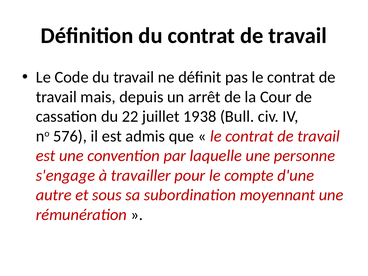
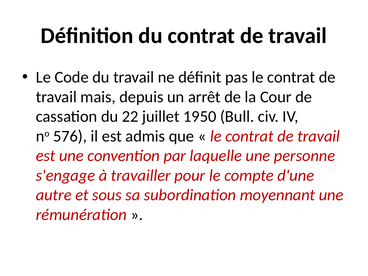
1938: 1938 -> 1950 (200, 117)
